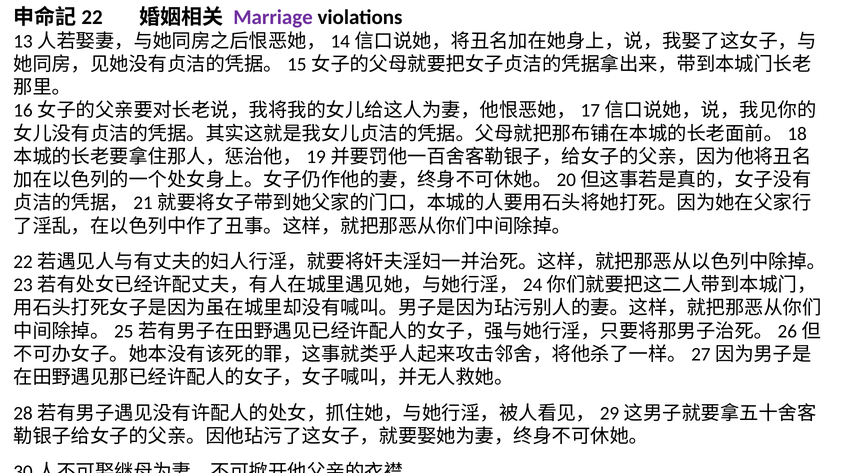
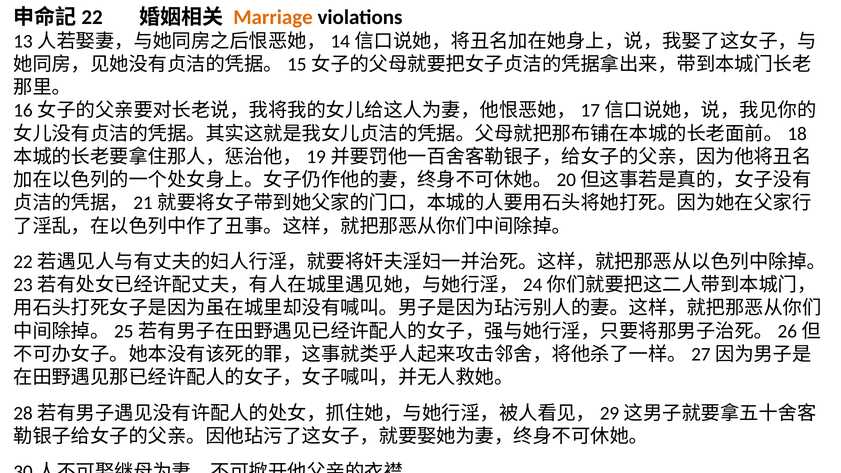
Marriage colour: purple -> orange (273, 17)
